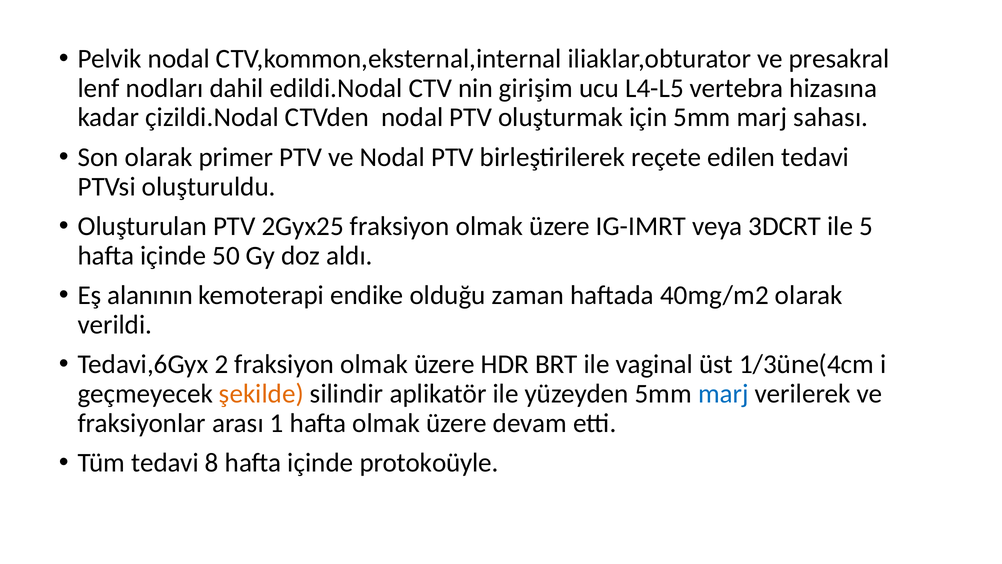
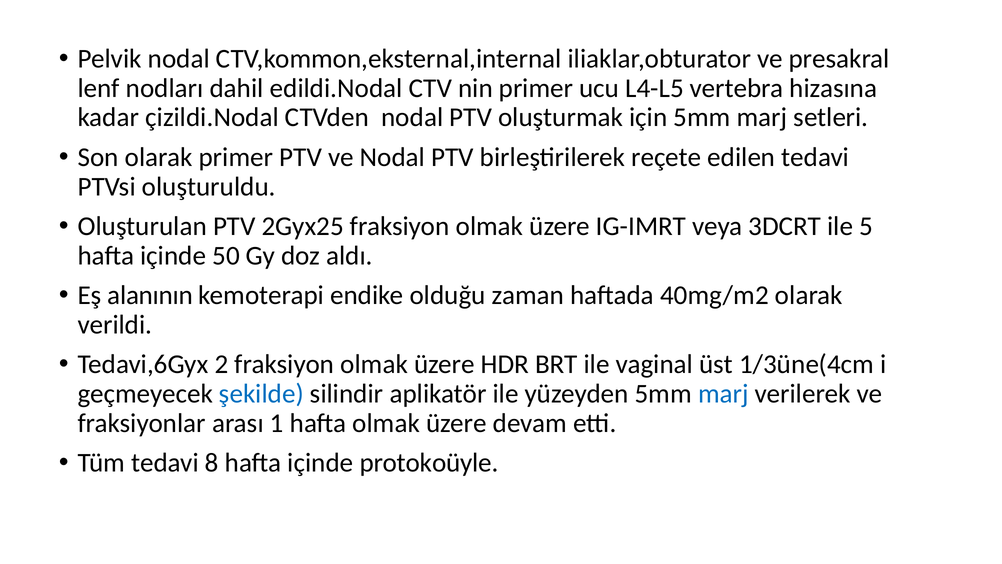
nin girişim: girişim -> primer (536, 88)
sahası: sahası -> setleri (831, 117)
şekilde colour: orange -> blue (261, 394)
